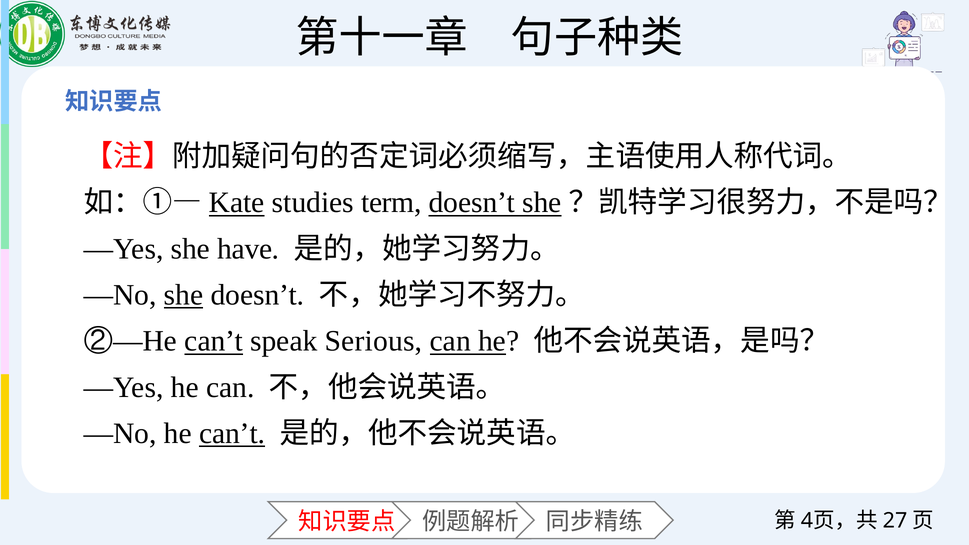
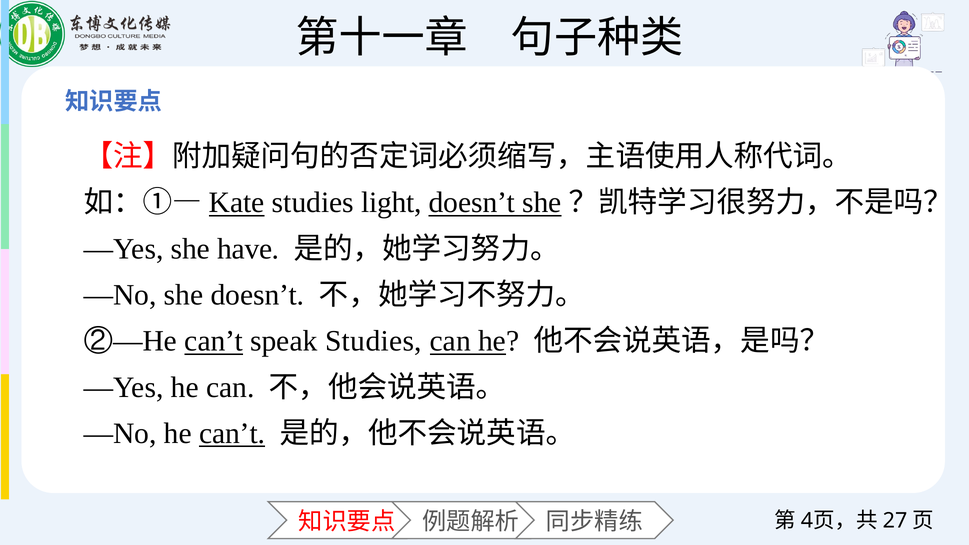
term: term -> light (391, 203)
she underline: present -> none (184, 295)
speak Serious: Serious -> Studies (373, 341)
